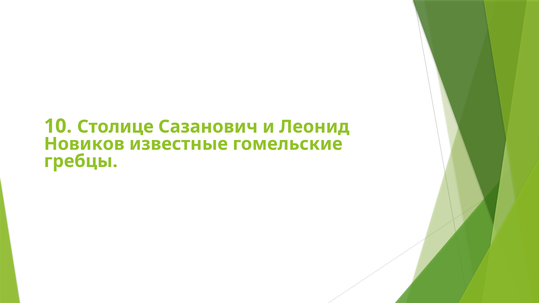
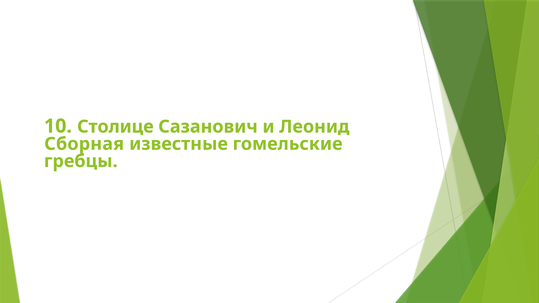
Новиков: Новиков -> Сборная (84, 144)
